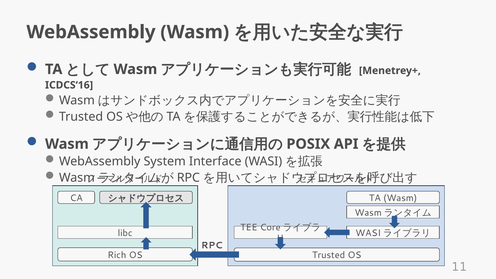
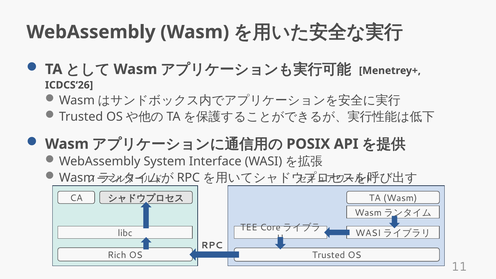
ICDCS‘16: ICDCS‘16 -> ICDCS‘26 (69, 85)
